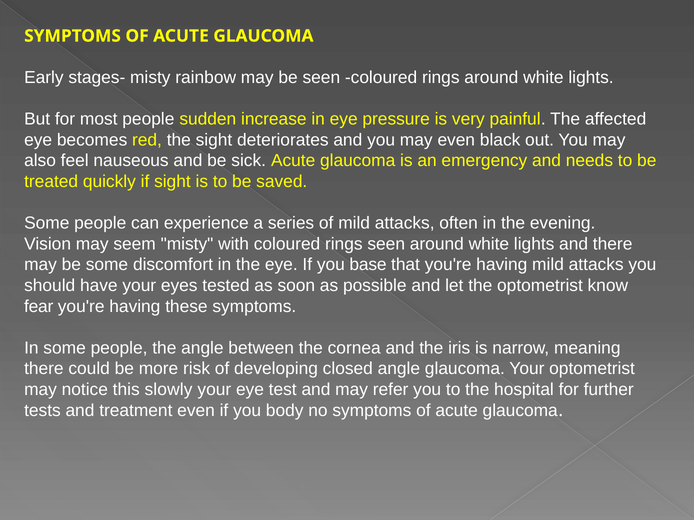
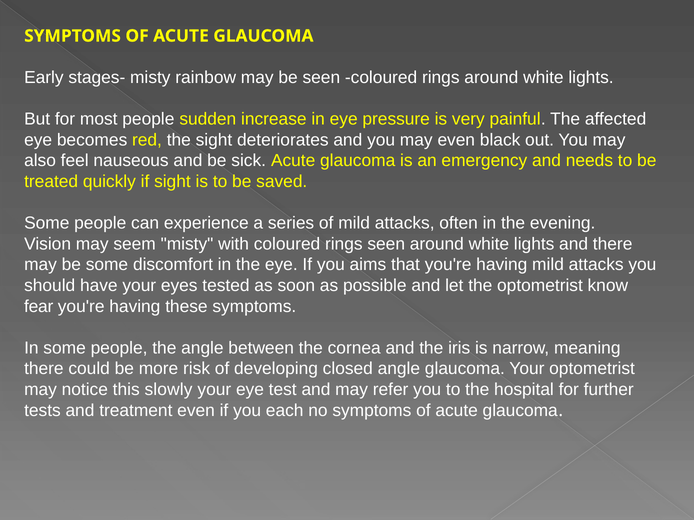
base: base -> aims (368, 265)
body: body -> each (285, 411)
